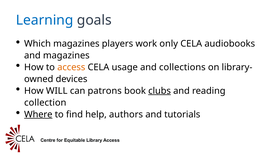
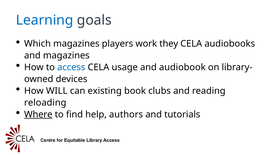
only: only -> they (169, 44)
access colour: orange -> blue (71, 67)
collections: collections -> audiobook (182, 67)
patrons: patrons -> existing (105, 91)
clubs underline: present -> none (160, 91)
collection: collection -> reloading (45, 103)
